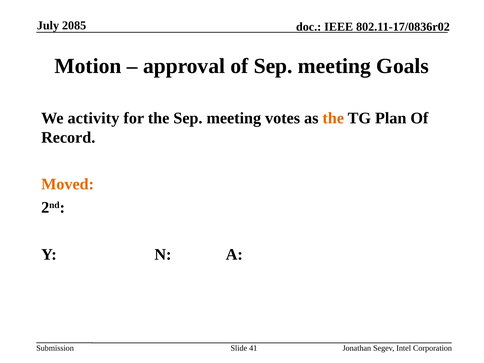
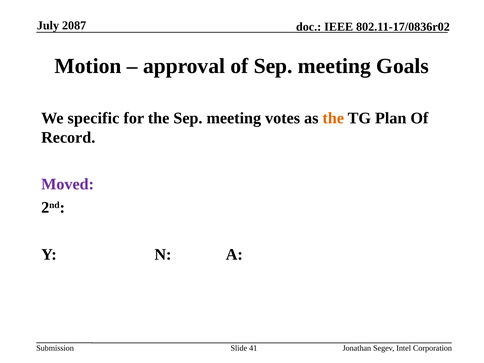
2085: 2085 -> 2087 (74, 26)
activity: activity -> specific (93, 118)
Moved colour: orange -> purple (68, 184)
